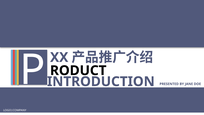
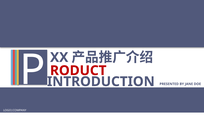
RODUCT colour: black -> red (78, 70)
